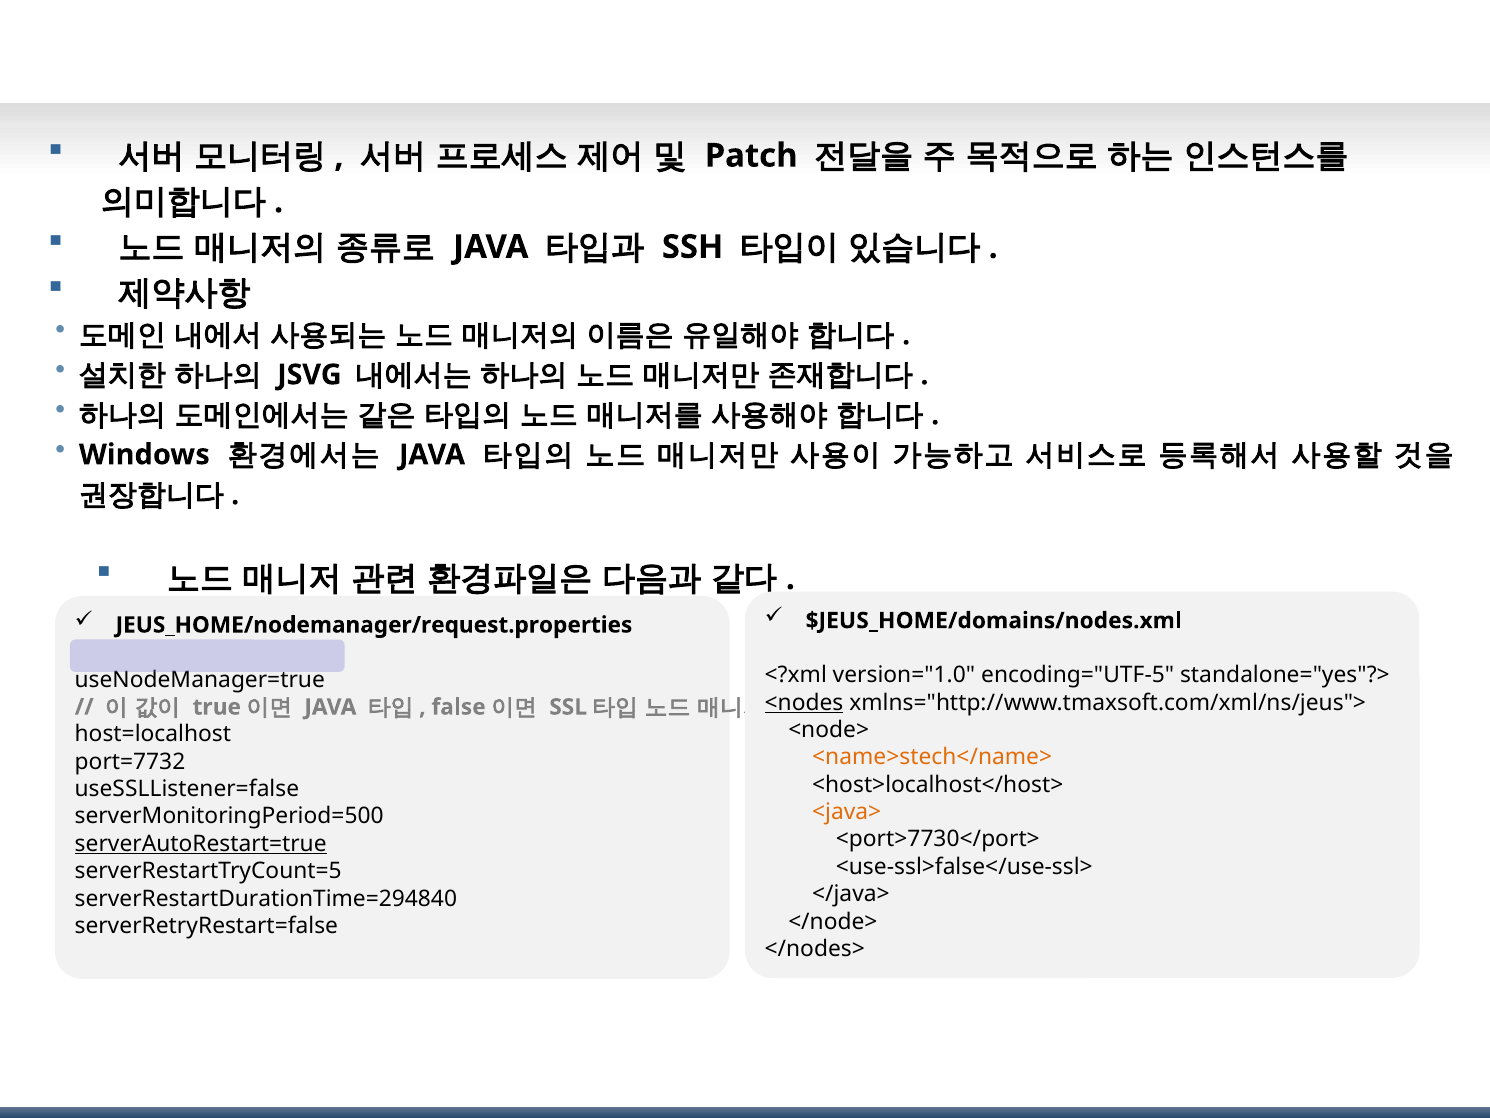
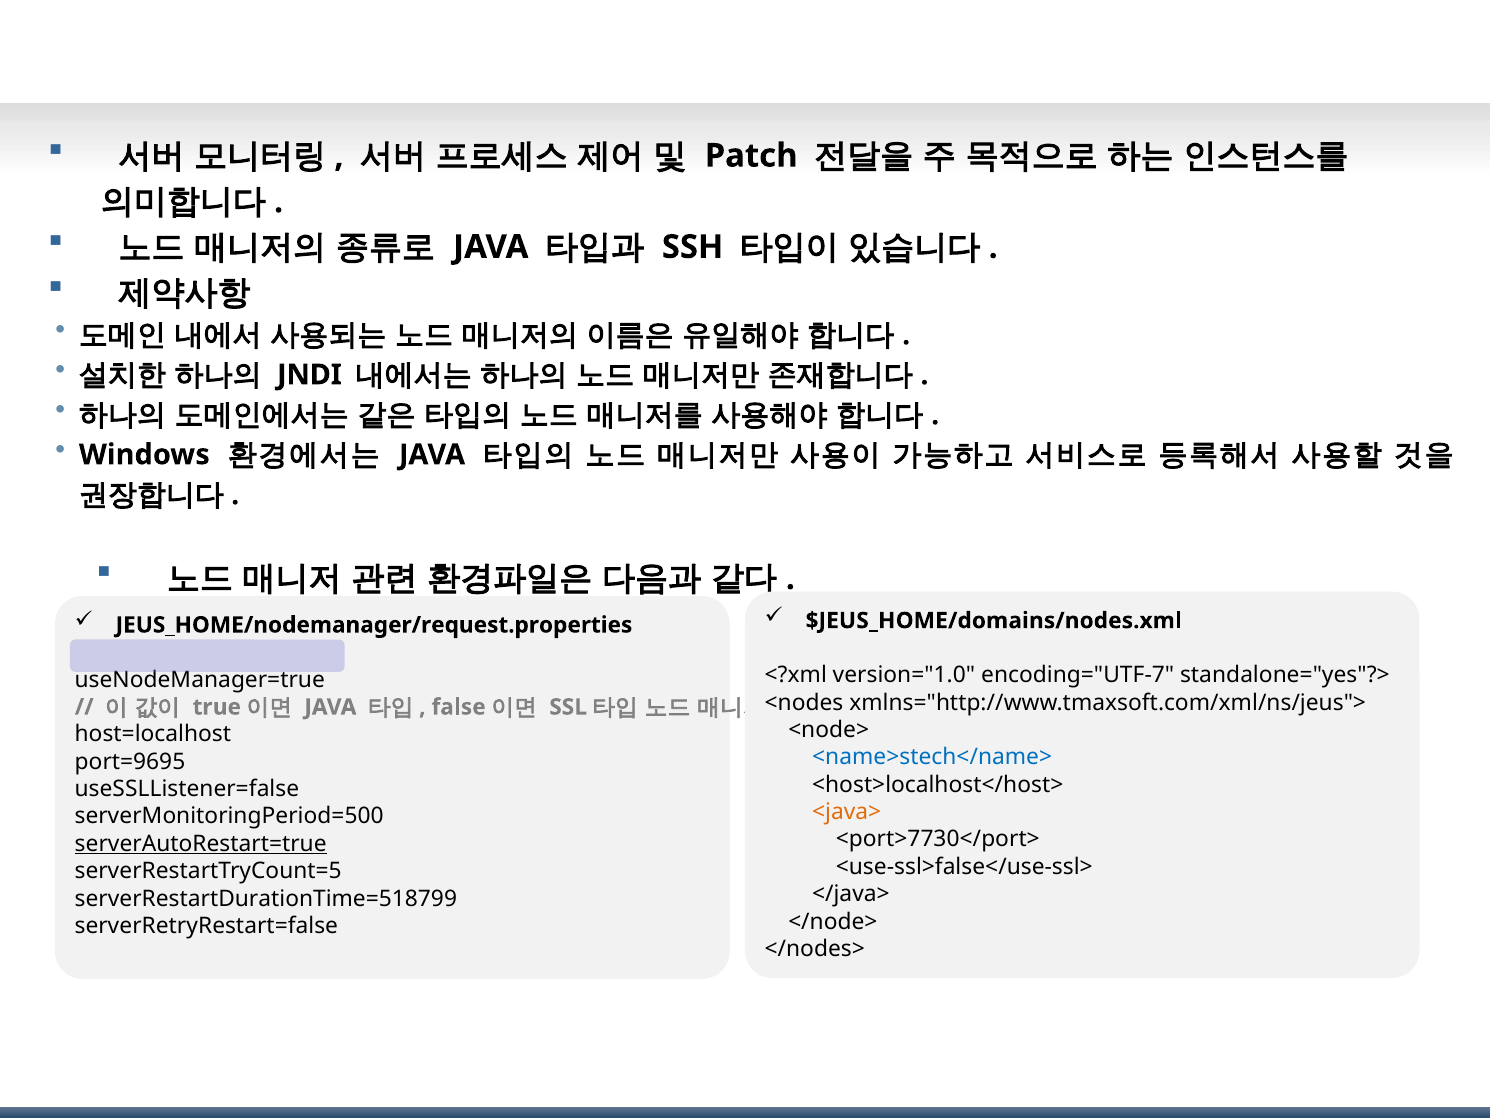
JSVG: JSVG -> JNDI (309, 375)
encoding="UTF-5: encoding="UTF-5 -> encoding="UTF-7 (1078, 675)
<nodes underline: present -> none (804, 702)
<name>stech</name> colour: orange -> blue (932, 757)
port=7732: port=7732 -> port=9695 (130, 761)
serverRestartDurationTime=294840: serverRestartDurationTime=294840 -> serverRestartDurationTime=518799 (266, 898)
